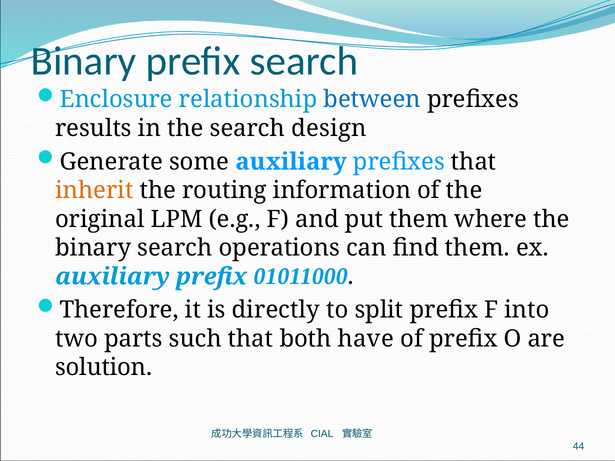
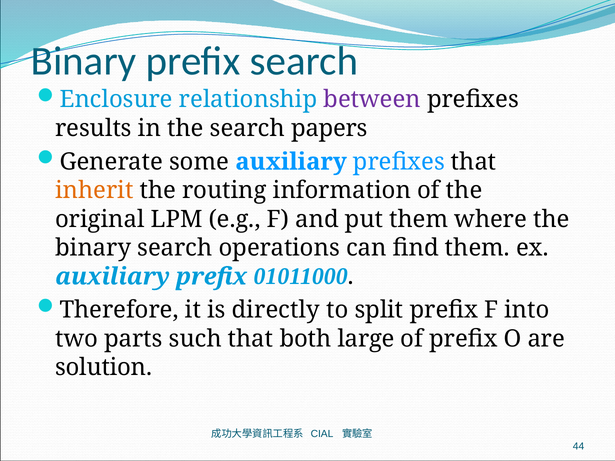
between colour: blue -> purple (372, 100)
design: design -> papers (329, 128)
have: have -> large (366, 339)
